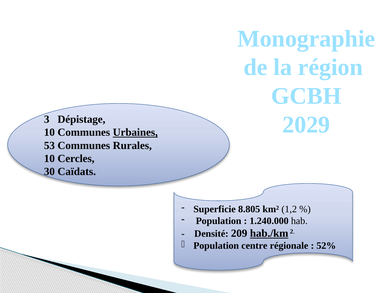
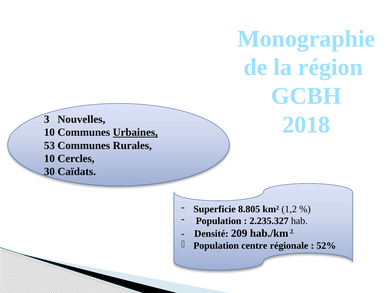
2029: 2029 -> 2018 (306, 125)
Dépistage: Dépistage -> Nouvelles (81, 119)
1.240.000: 1.240.000 -> 2.235.327 (269, 221)
hab./km underline: present -> none (269, 234)
